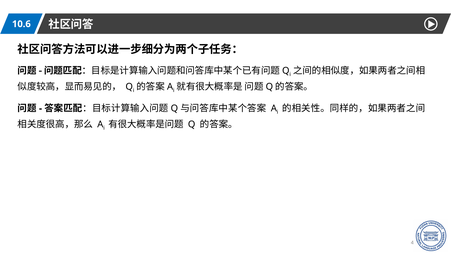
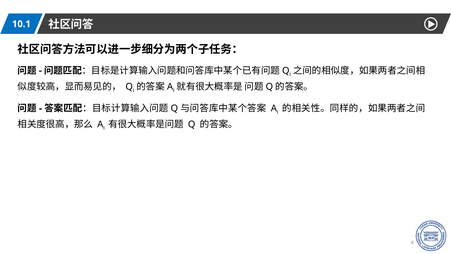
10.6: 10.6 -> 10.1 (21, 24)
